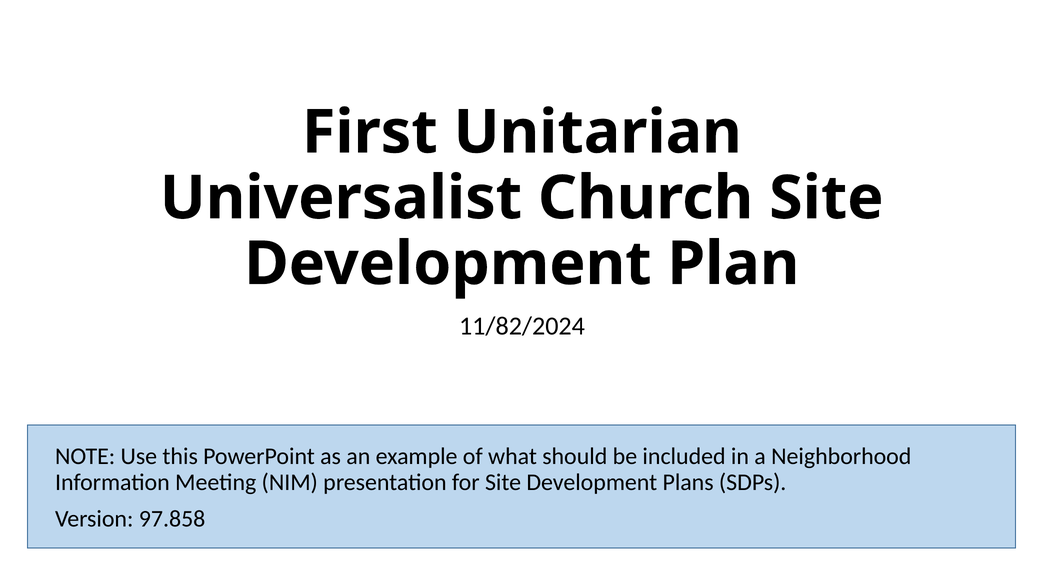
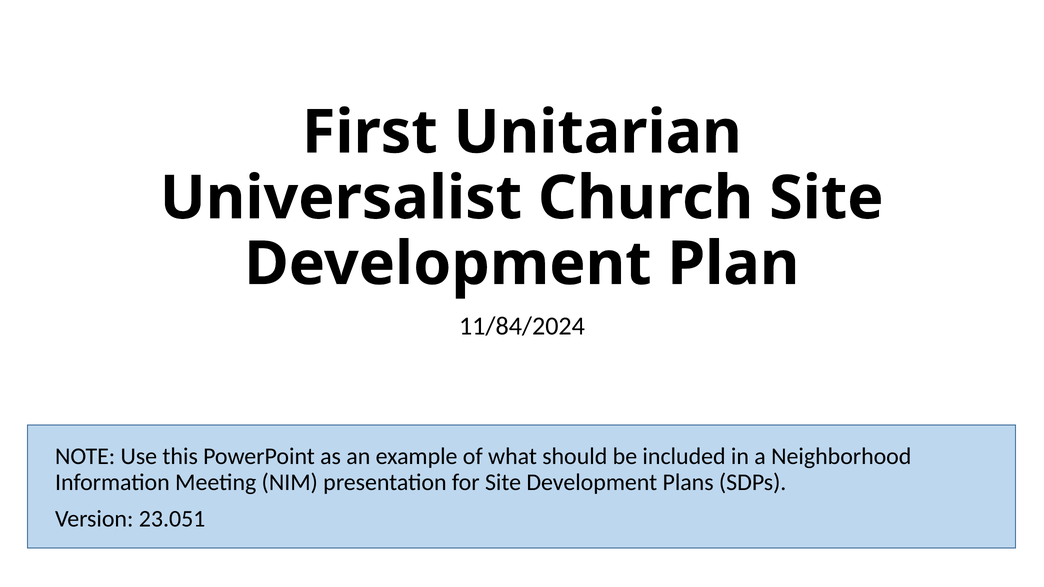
11/82/2024: 11/82/2024 -> 11/84/2024 (522, 326)
97.858: 97.858 -> 23.051 (172, 519)
